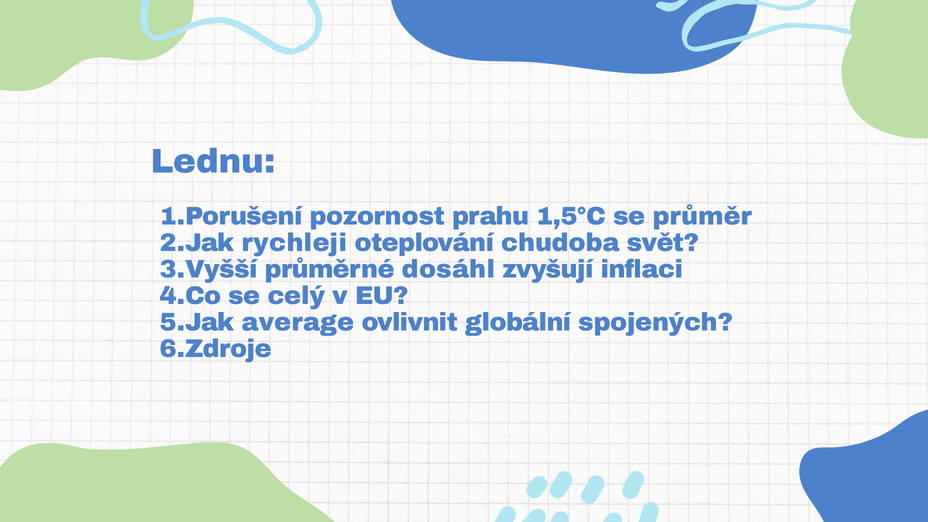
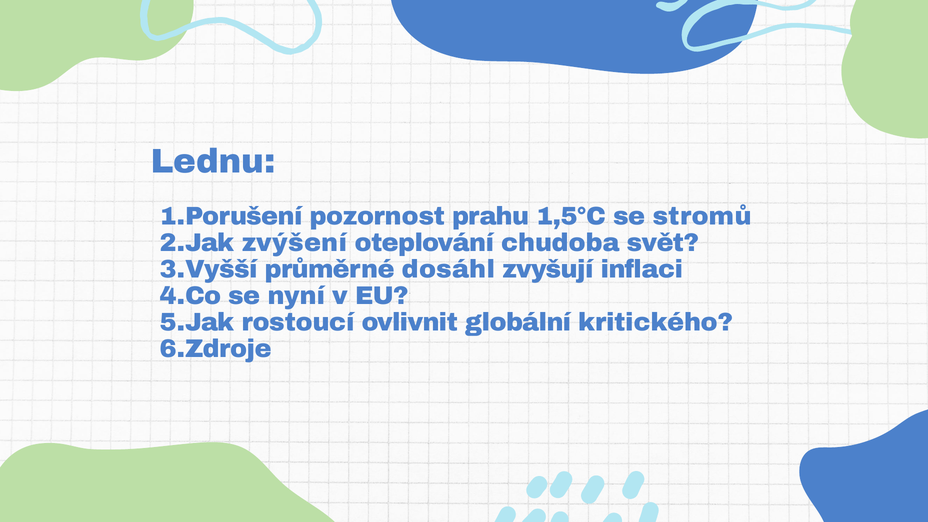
průměr: průměr -> stromů (702, 216)
rychleji: rychleji -> zvýšení (295, 243)
celý: celý -> nyní (296, 296)
average: average -> rostoucí (298, 322)
spojených: spojených -> kritického (656, 322)
